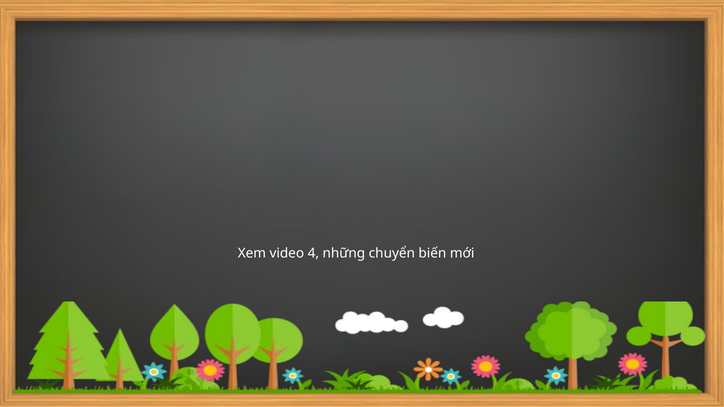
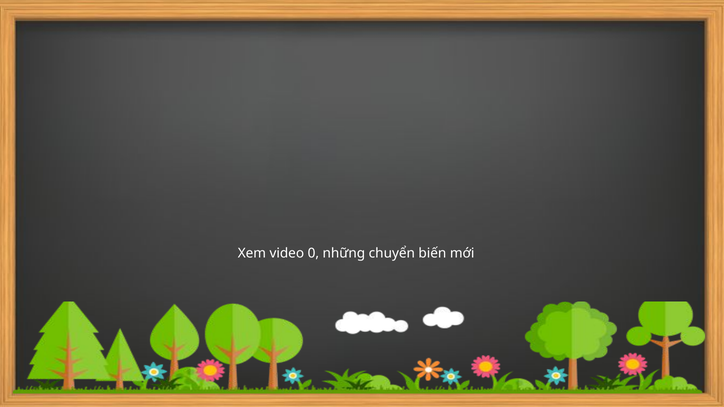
4: 4 -> 0 (313, 254)
